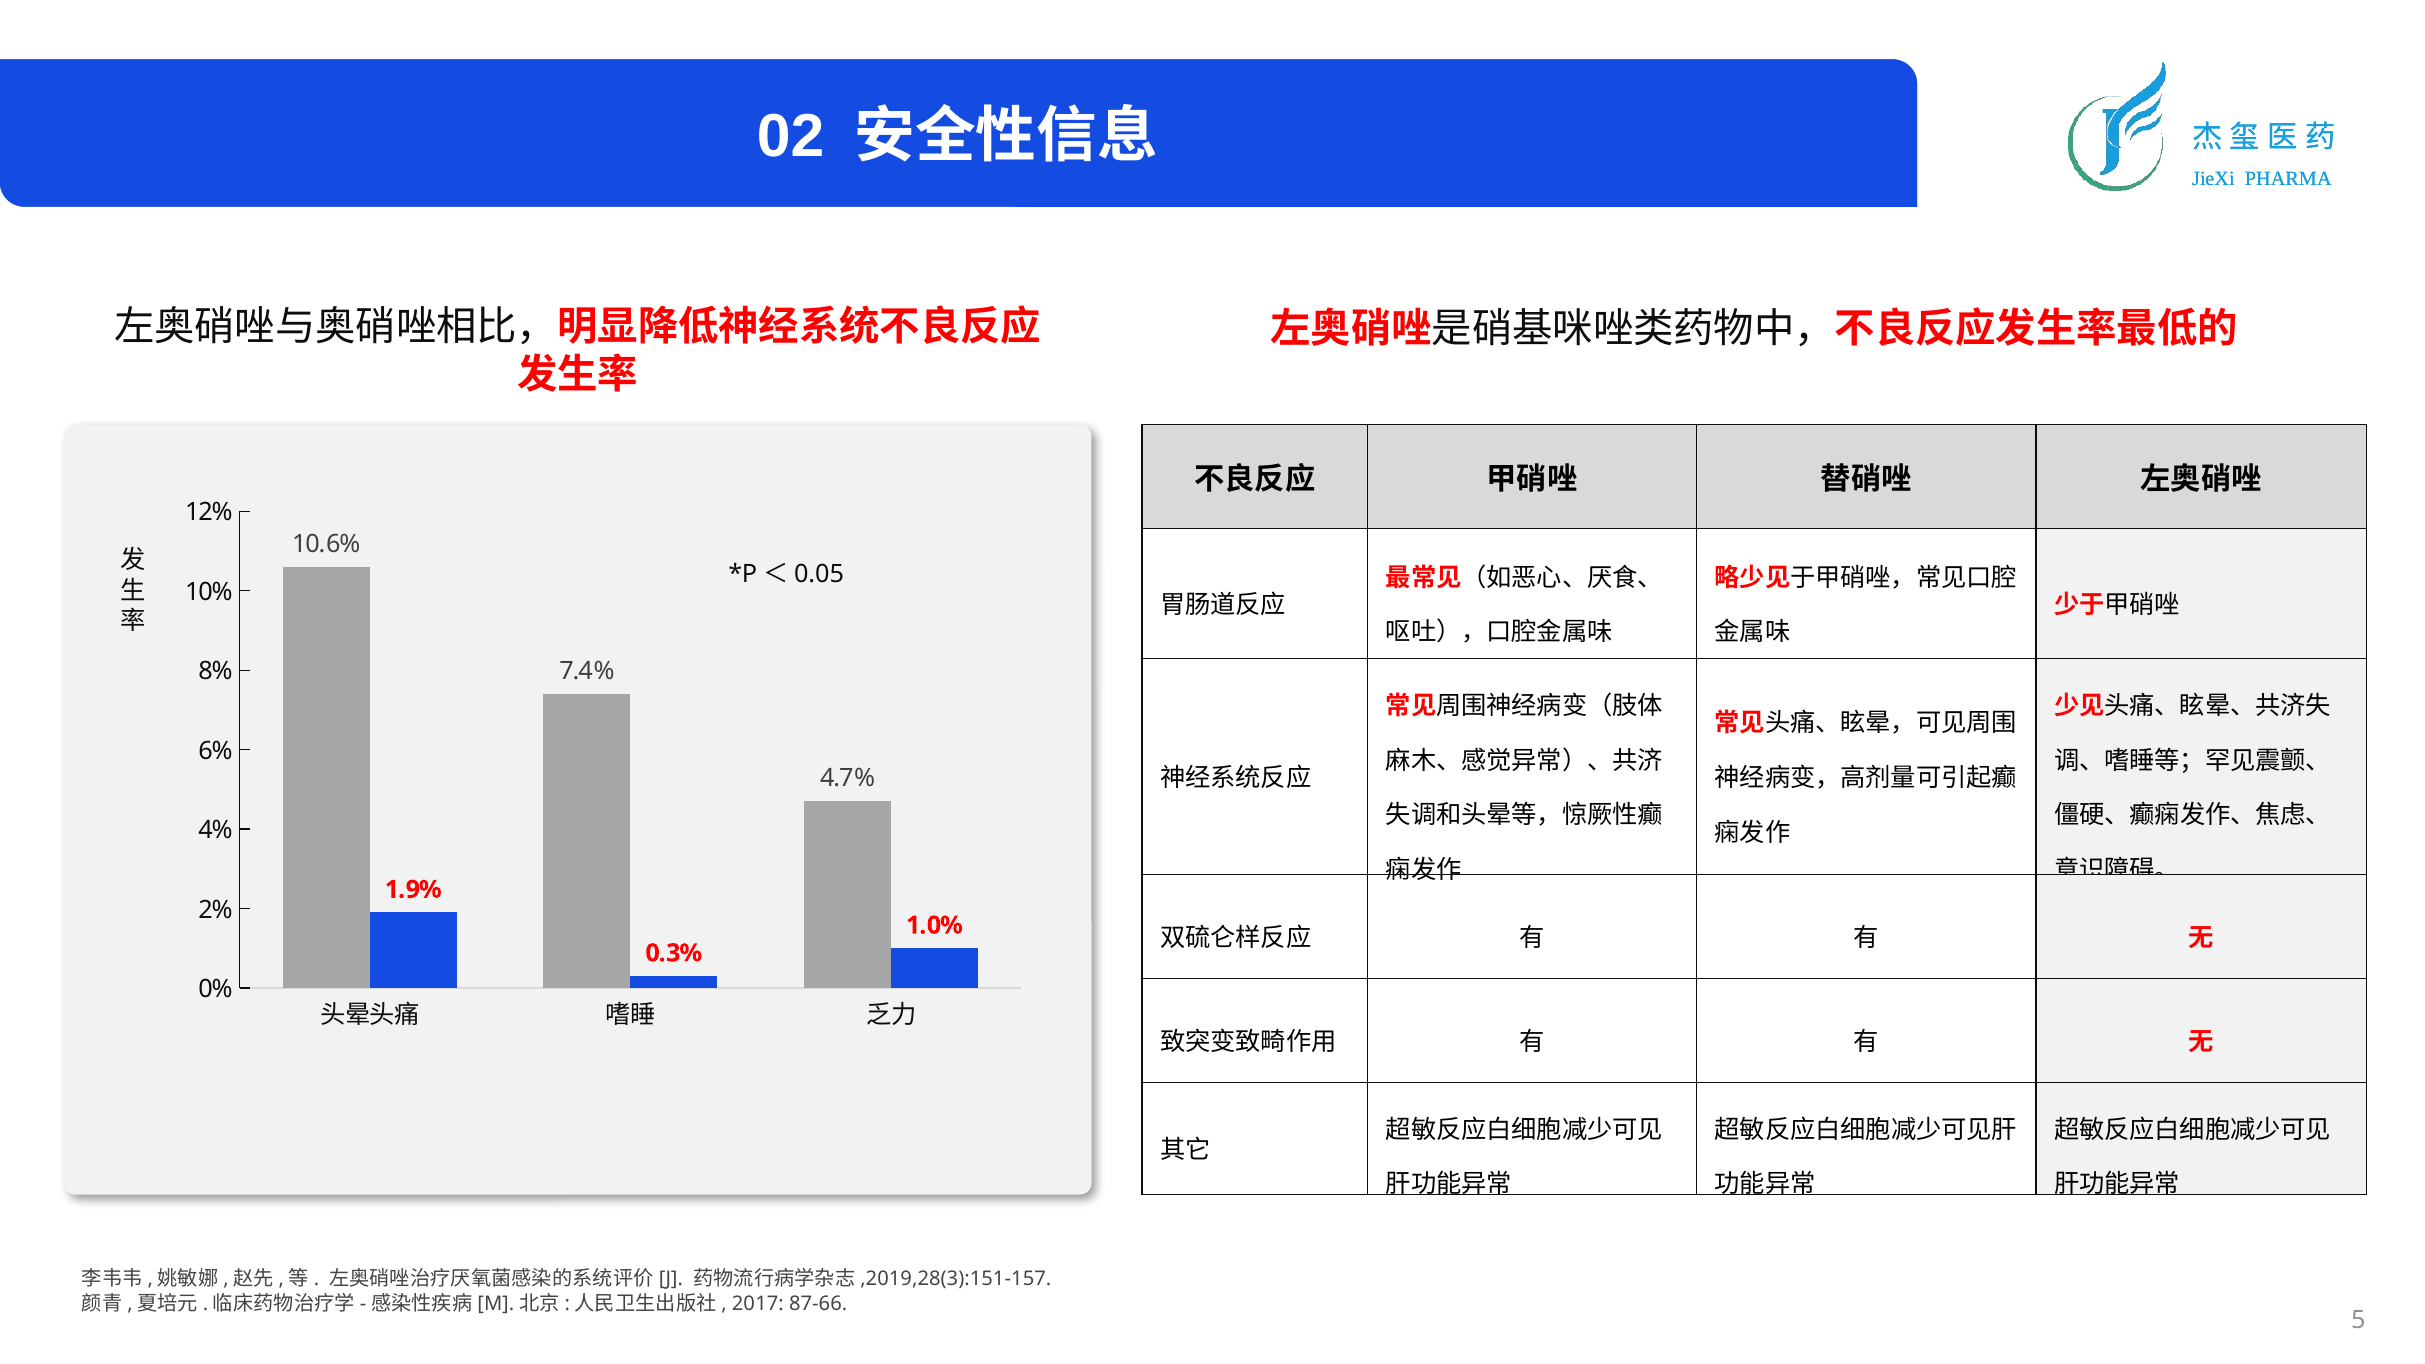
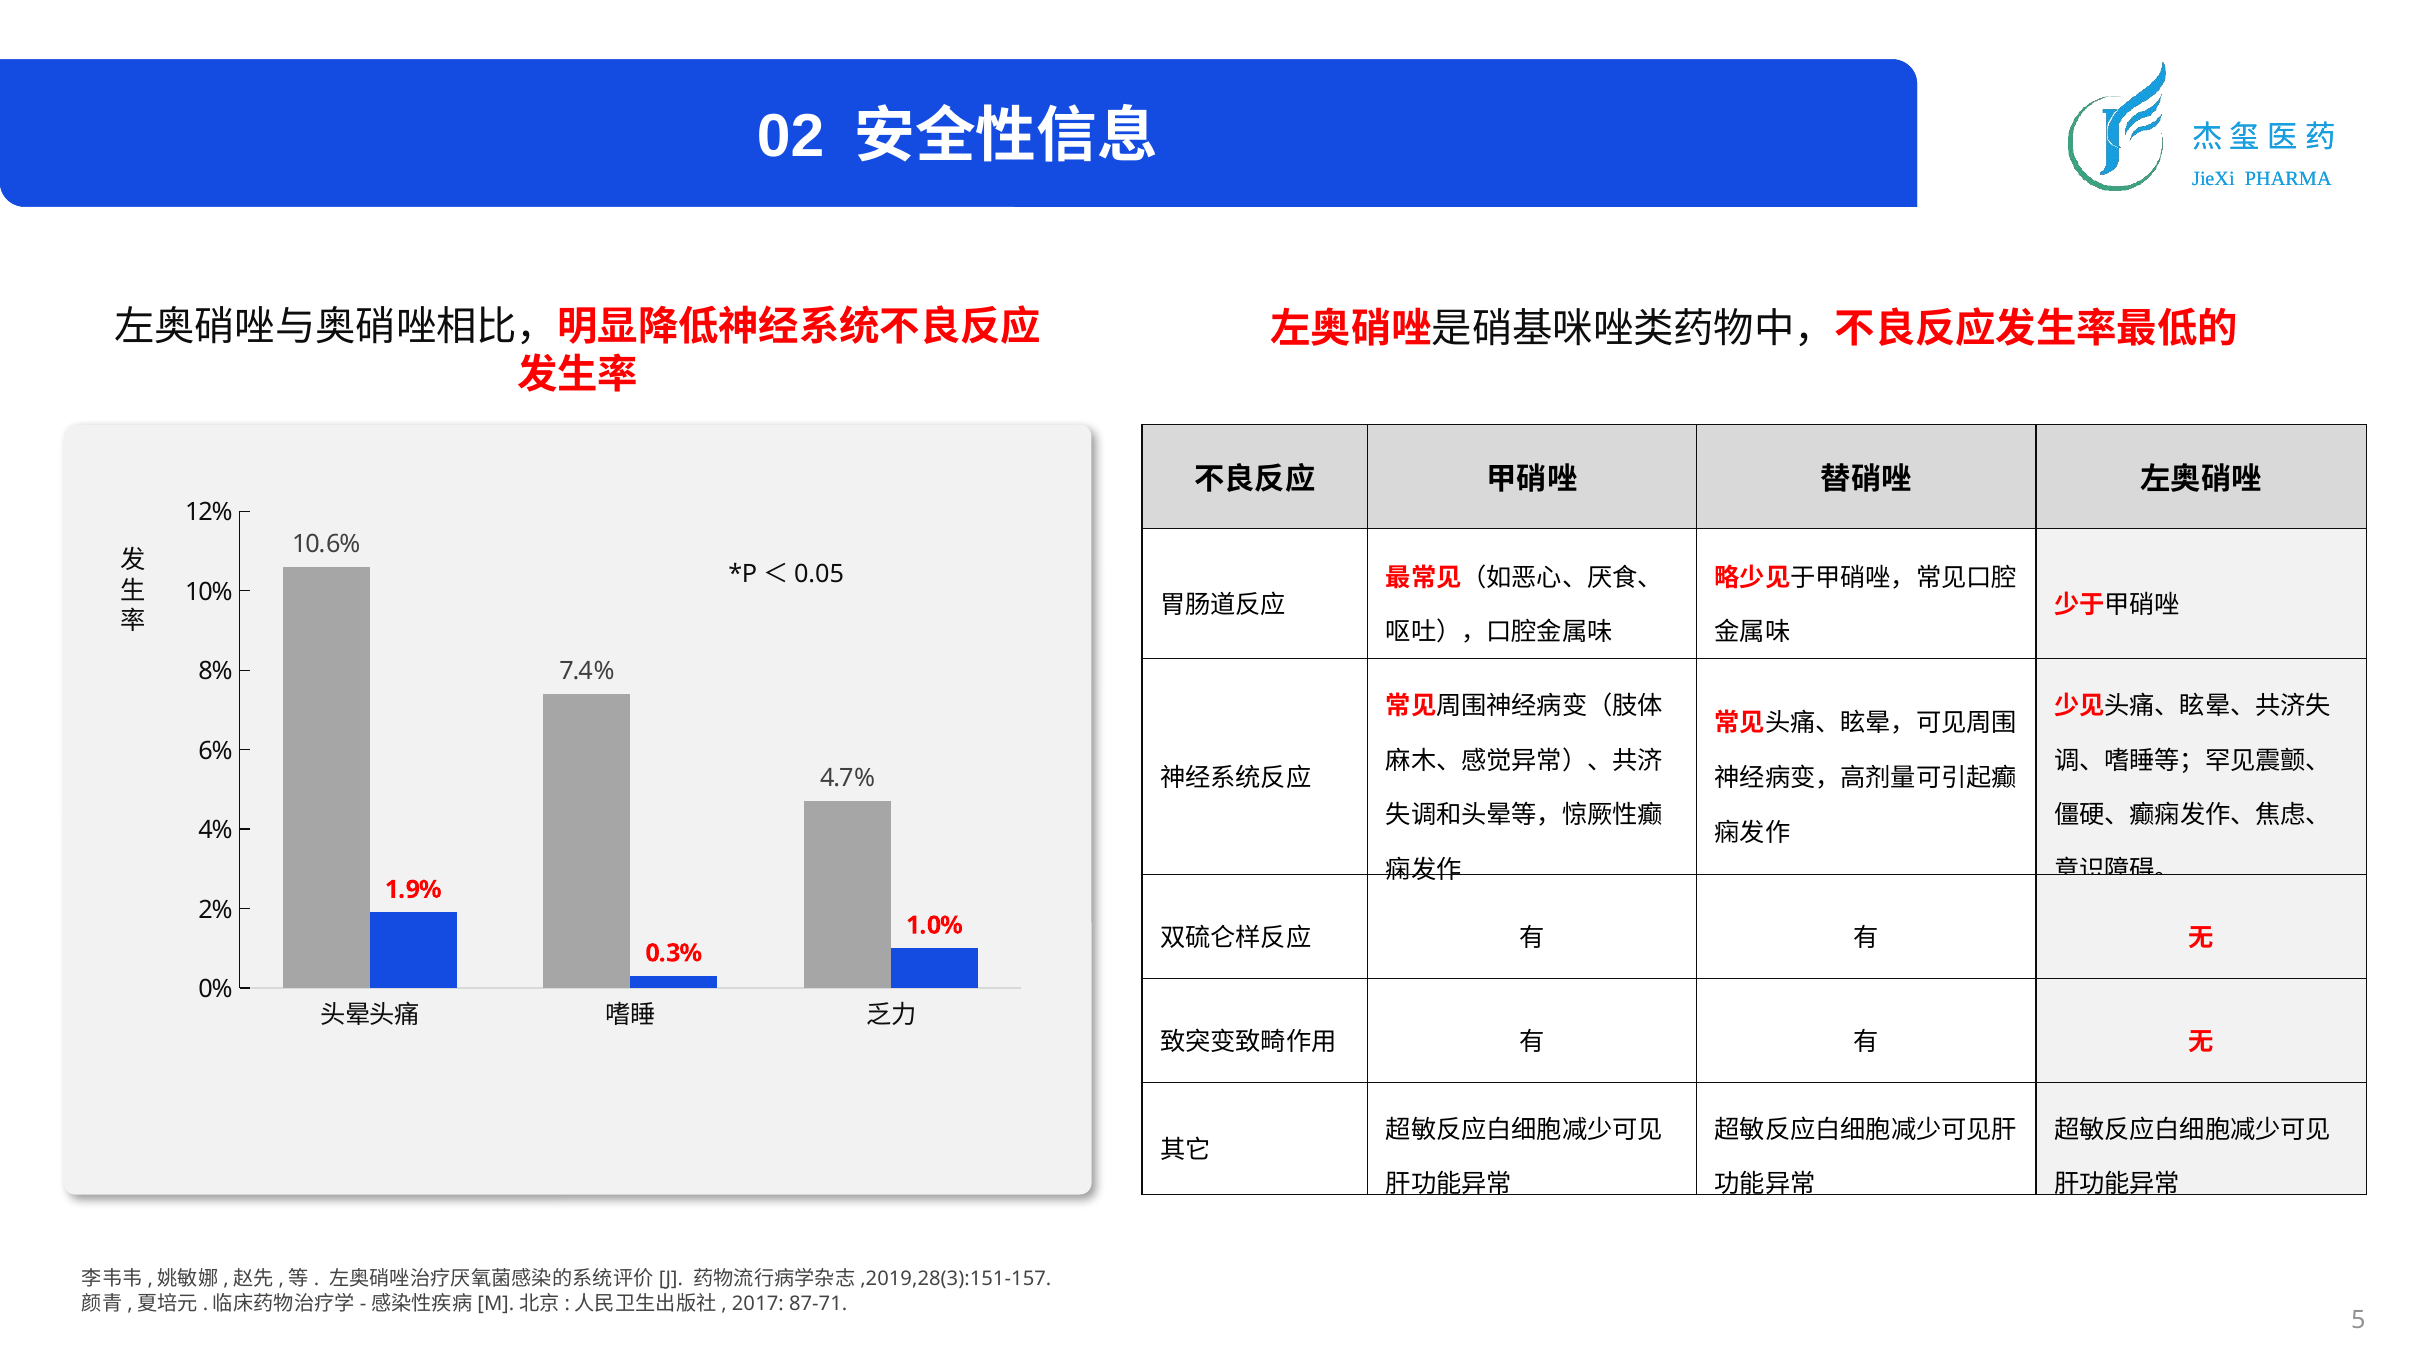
87-66: 87-66 -> 87-71 (818, 1304)
